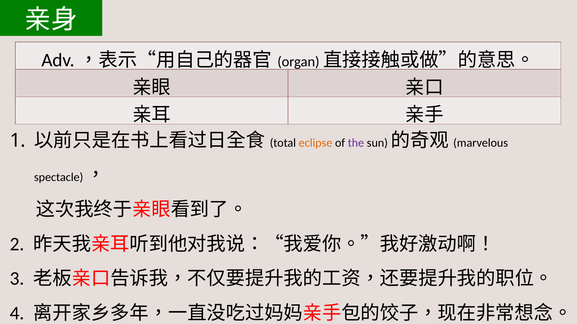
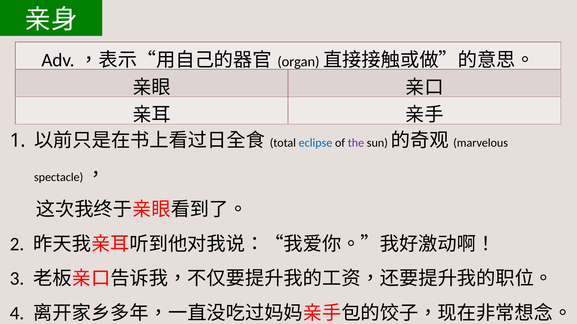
eclipse colour: orange -> blue (316, 143)
